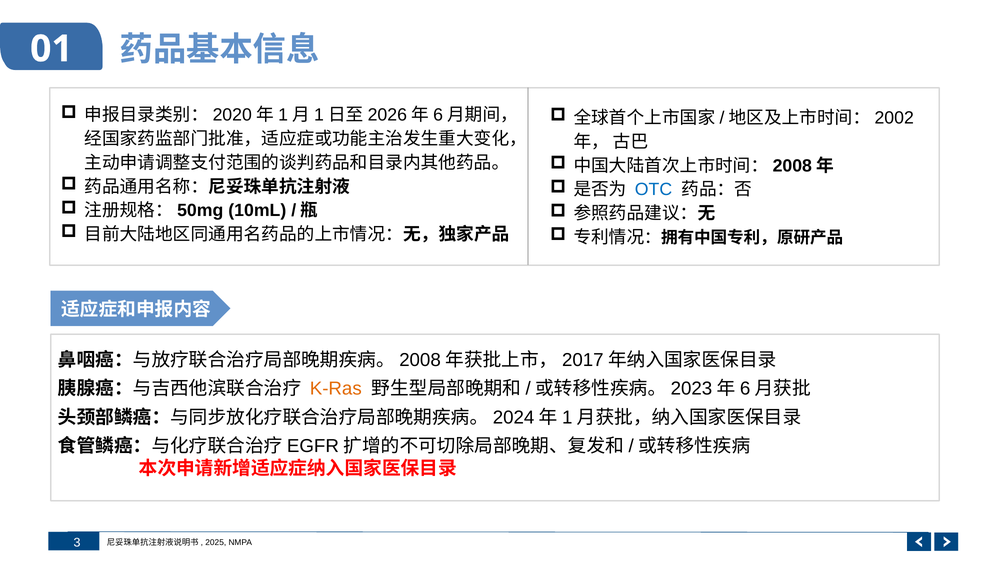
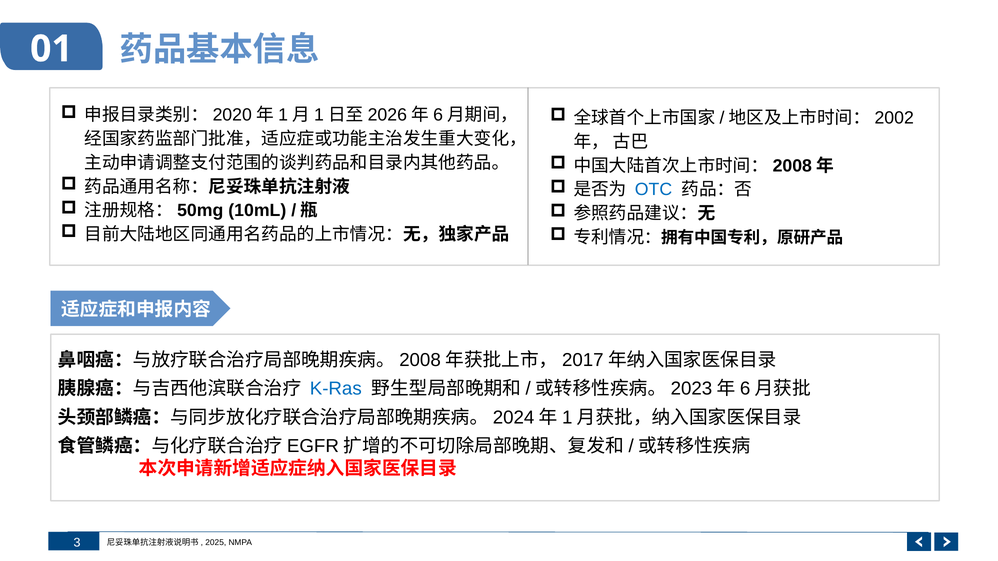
K-Ras colour: orange -> blue (336, 389)
